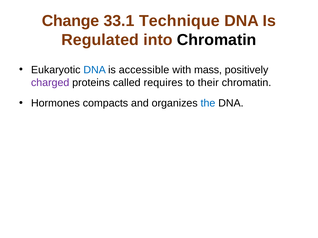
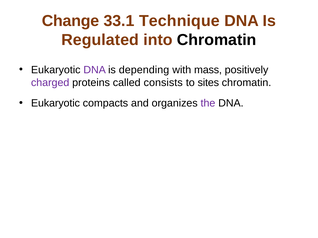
DNA colour: blue -> purple (95, 70)
accessible: accessible -> depending (144, 70)
requires: requires -> consists (163, 83)
their: their -> sites (208, 83)
Hormones: Hormones -> Eukaryotic (55, 103)
the colour: blue -> purple (208, 103)
